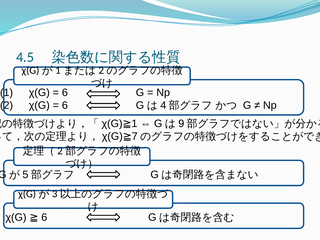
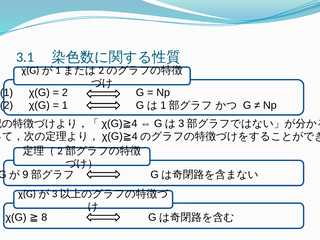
4.5: 4.5 -> 3.1 (25, 57)
6: 6 -> 2 (65, 93)
6: 6 -> 1 (65, 105)
4: 4 -> 1 (163, 105)
9: 9 -> 3 (181, 124)
1: 1 -> 4 (134, 124)
7: 7 -> 4 (135, 136)
5: 5 -> 9 (25, 175)
χ(G 6: 6 -> 8 (44, 217)
